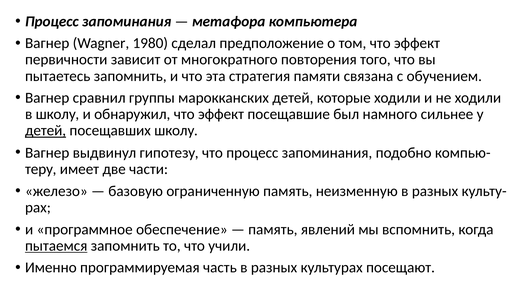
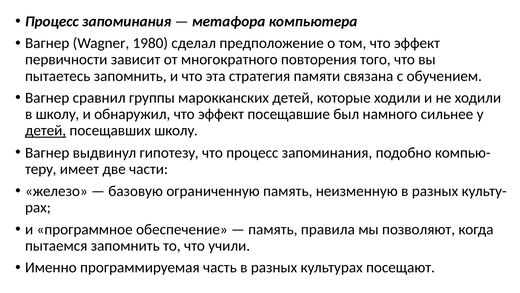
явлений: явлений -> правила (328, 229)
вспомнить: вспомнить -> позволяют (419, 229)
пытаемся underline: present -> none (56, 245)
